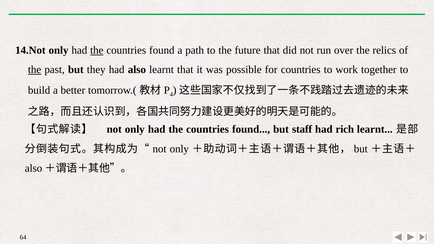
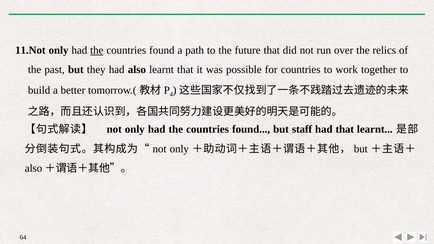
14.Not: 14.Not -> 11.Not (30, 50)
the underline: present -> none (35, 70)
had rich: rich -> that (345, 129)
